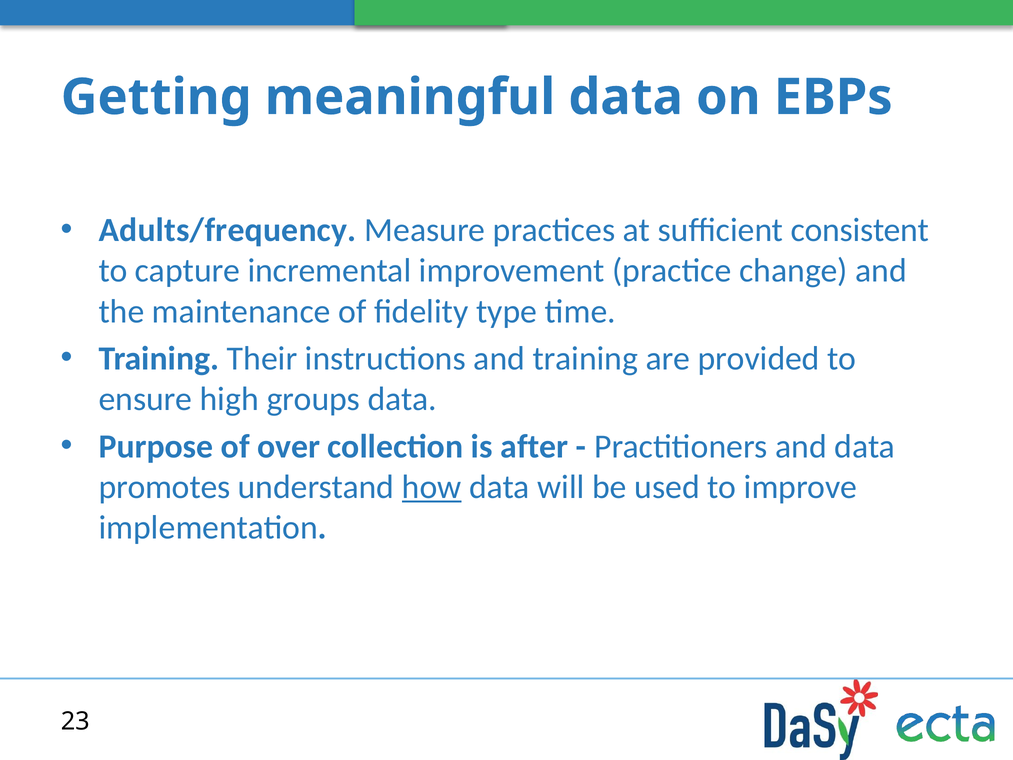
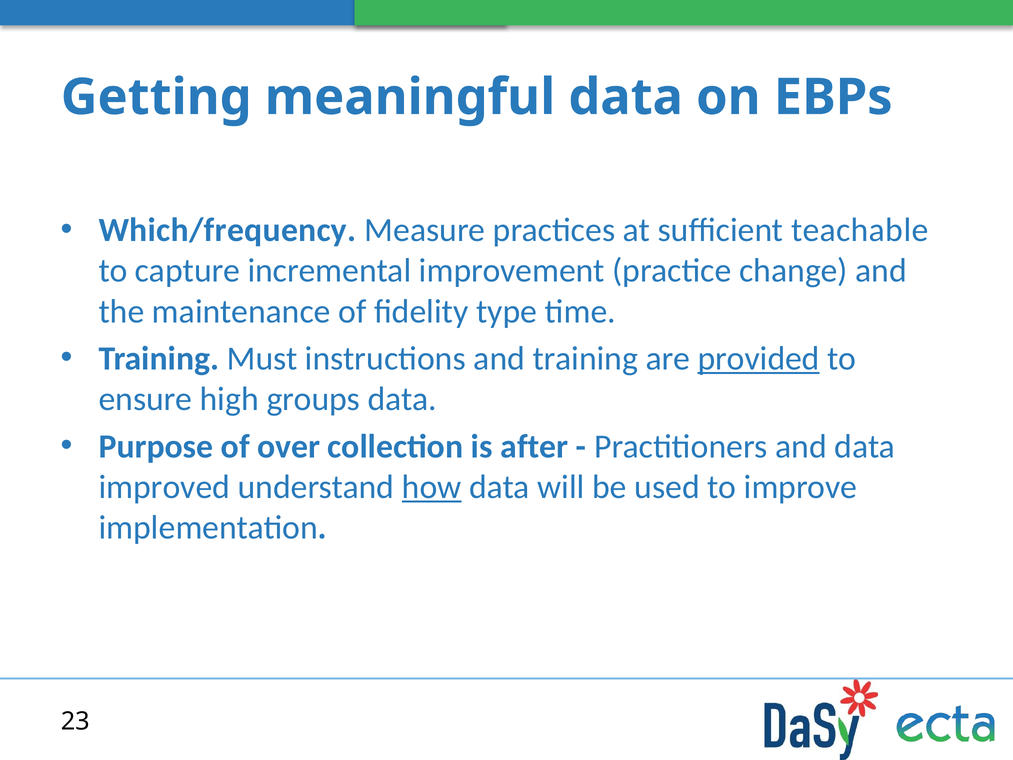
Adults/frequency: Adults/frequency -> Which/frequency (227, 230)
consistent: consistent -> teachable (860, 230)
Their: Their -> Must (262, 359)
provided underline: none -> present (759, 359)
promotes: promotes -> improved (164, 487)
